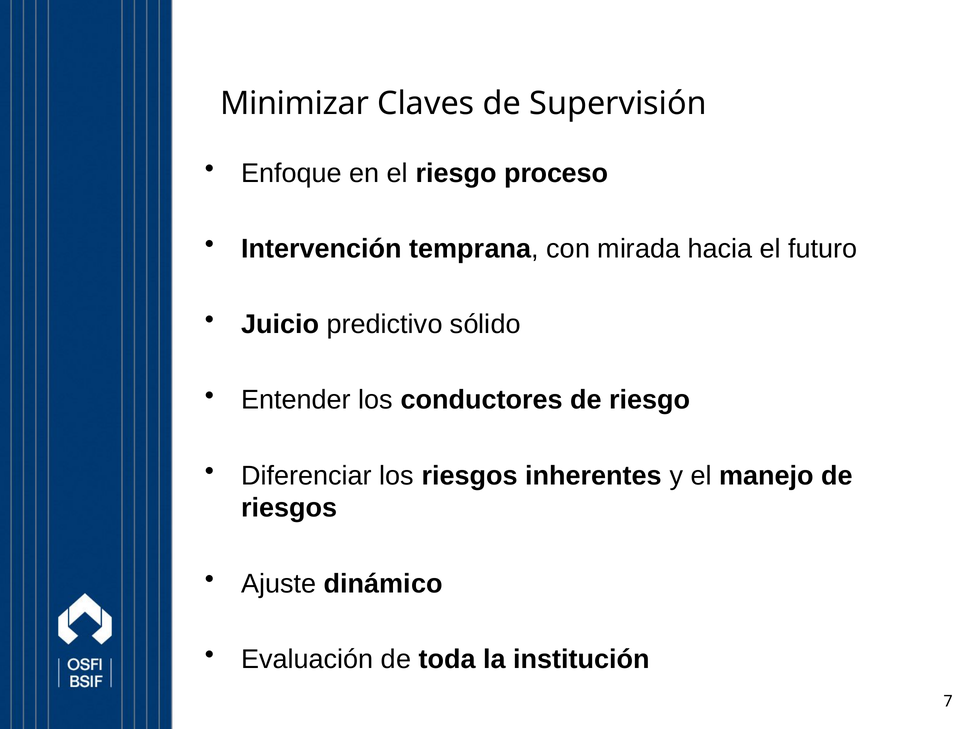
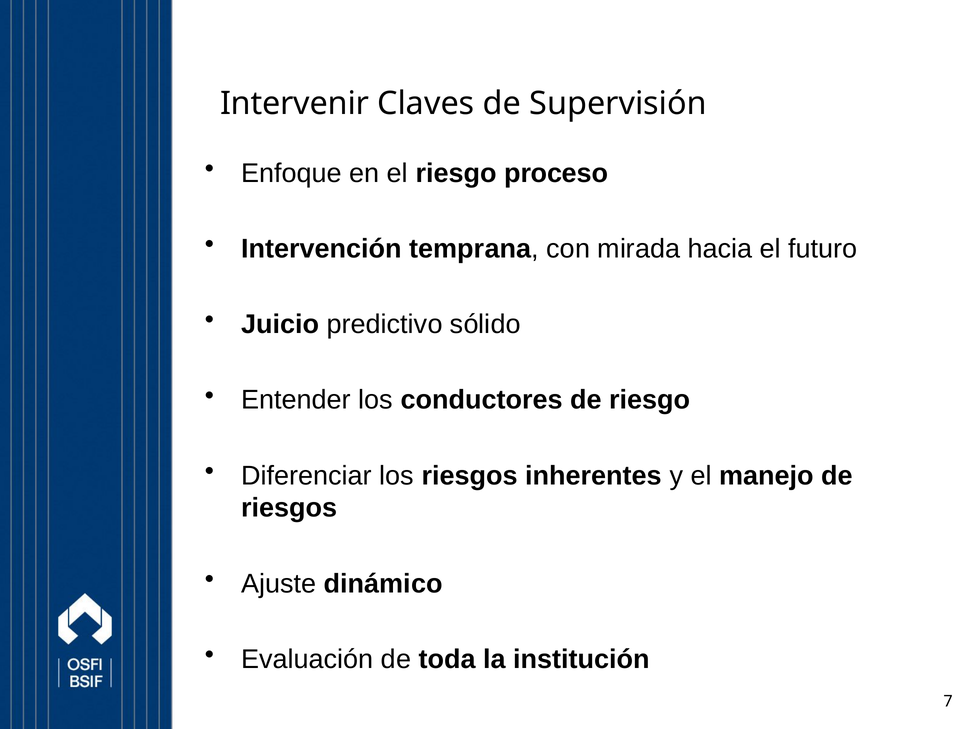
Minimizar: Minimizar -> Intervenir (295, 103)
